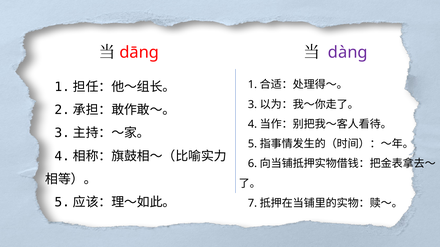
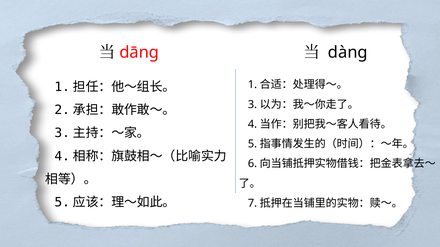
dàng colour: purple -> black (348, 52)
